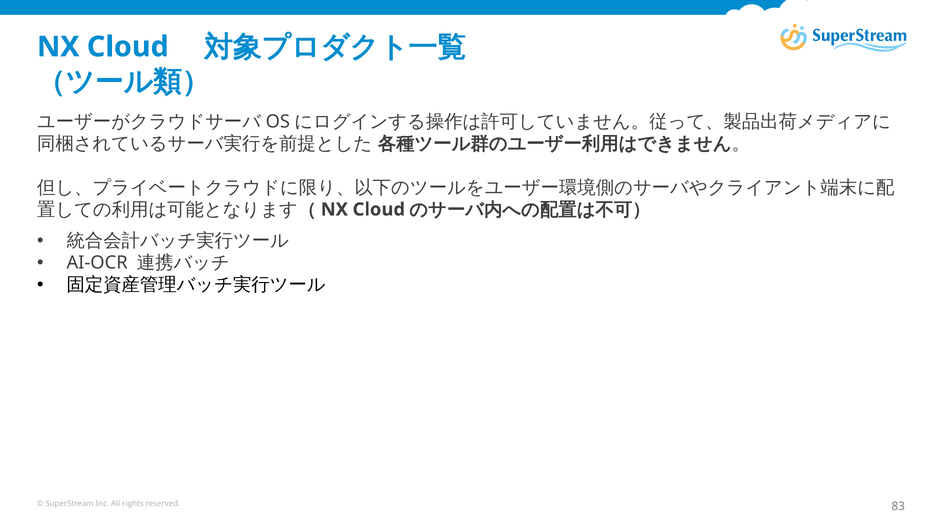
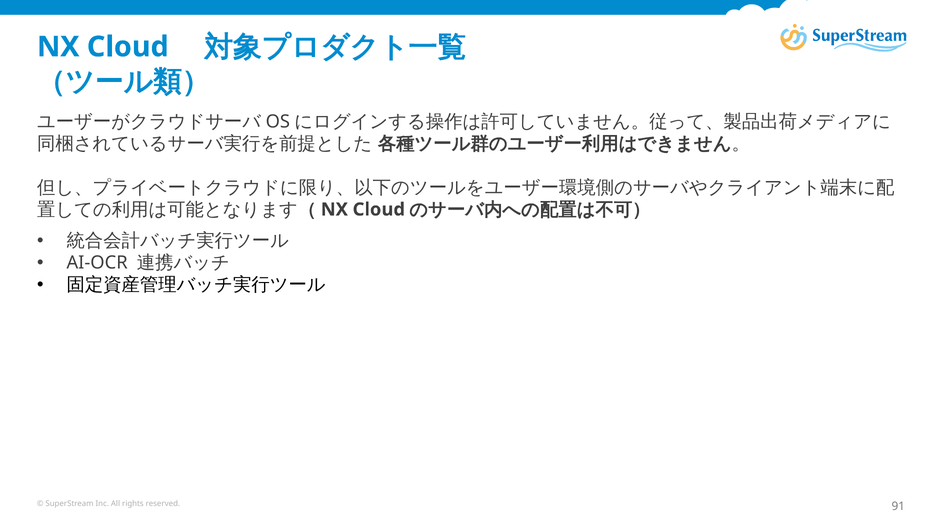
83: 83 -> 91 (898, 506)
